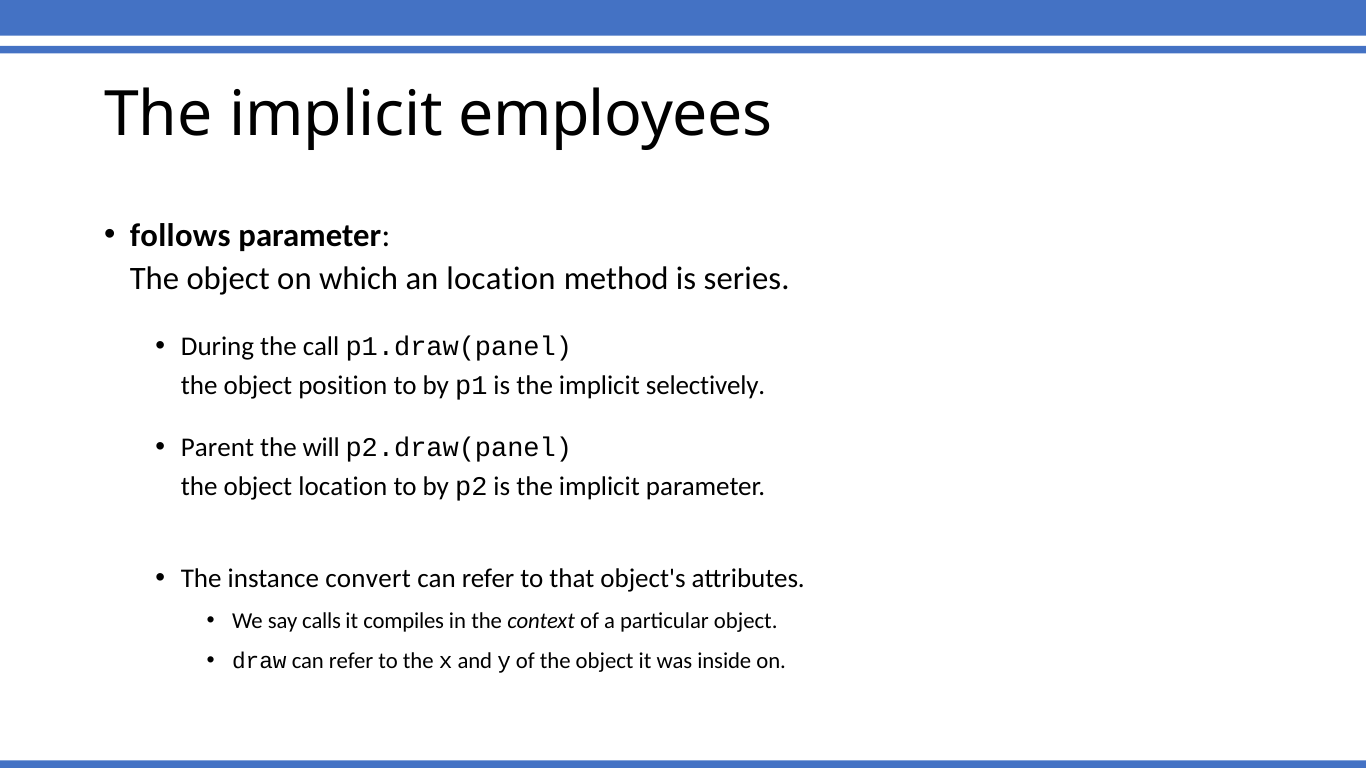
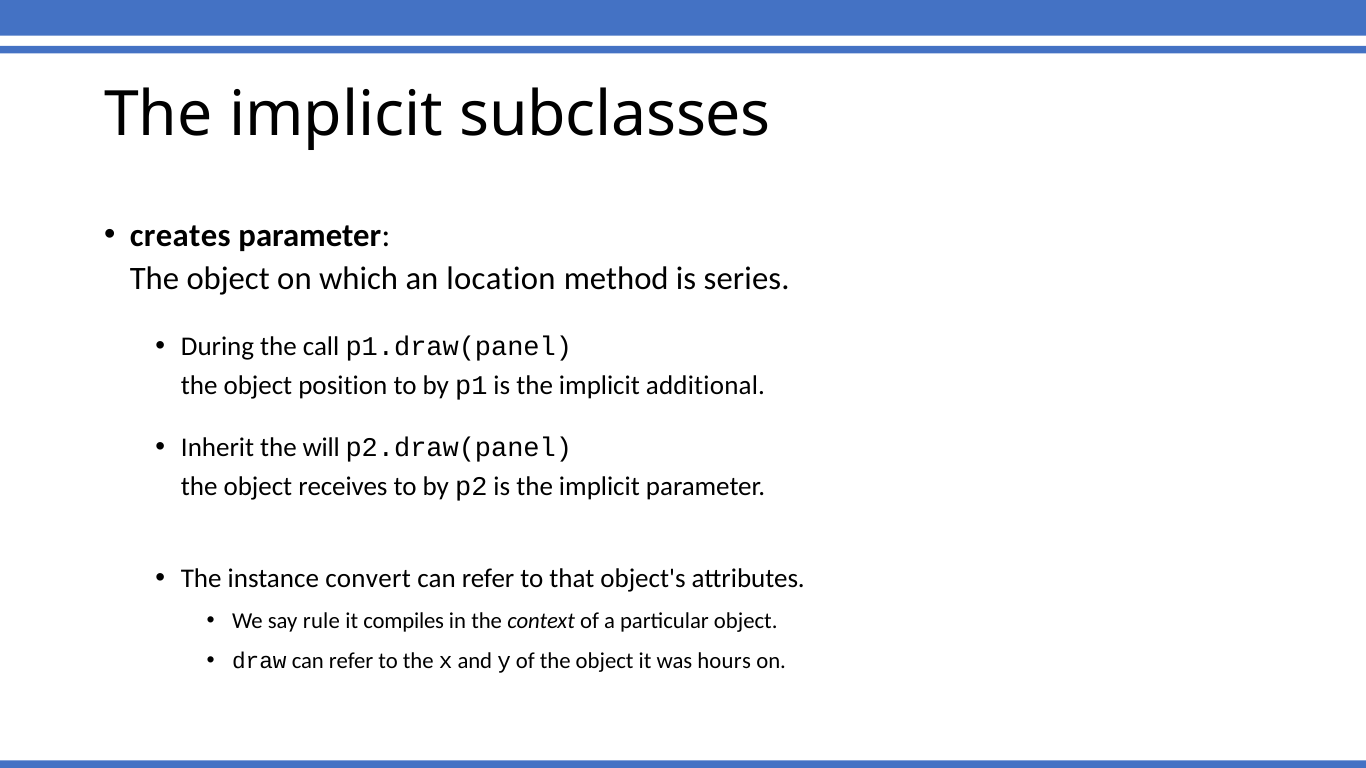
employees: employees -> subclasses (615, 115)
follows: follows -> creates (180, 235)
selectively: selectively -> additional (705, 386)
Parent: Parent -> Inherit (218, 448)
object location: location -> receives (343, 487)
calls: calls -> rule (321, 621)
inside: inside -> hours (724, 661)
